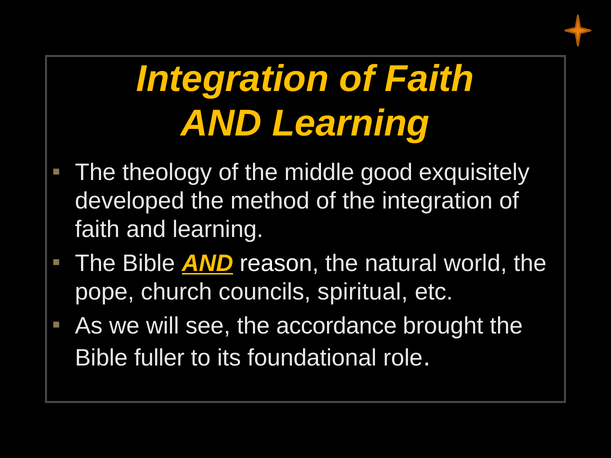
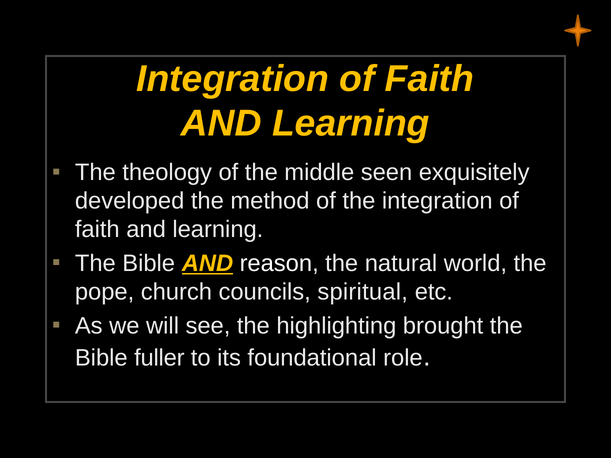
good: good -> seen (387, 173)
accordance: accordance -> highlighting (336, 326)
